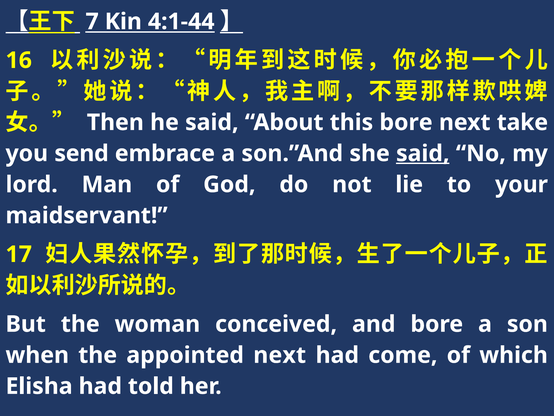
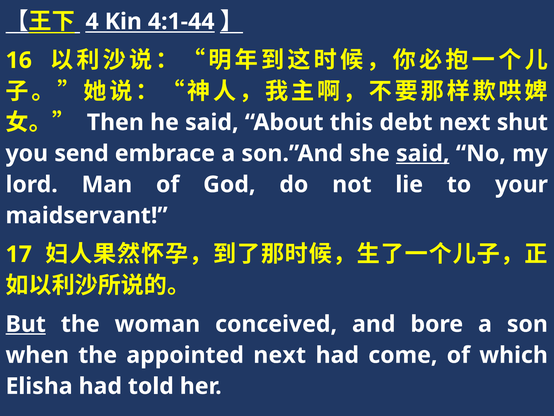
7: 7 -> 4 (92, 22)
this bore: bore -> debt (406, 122)
take: take -> shut (522, 122)
But underline: none -> present (26, 324)
